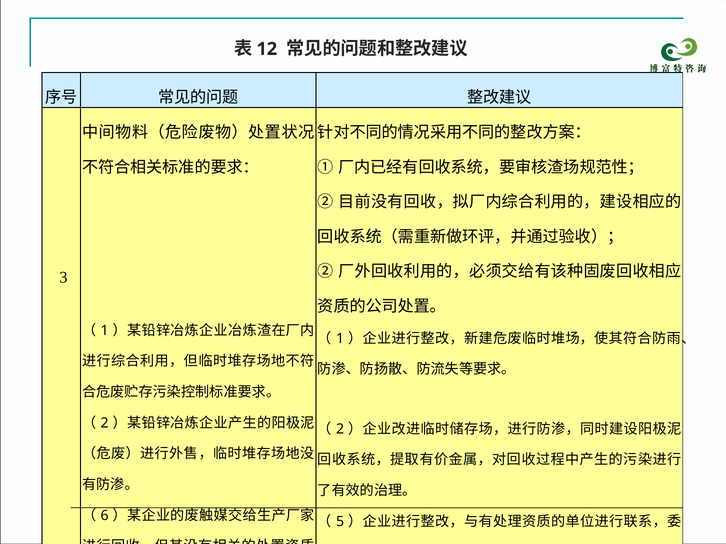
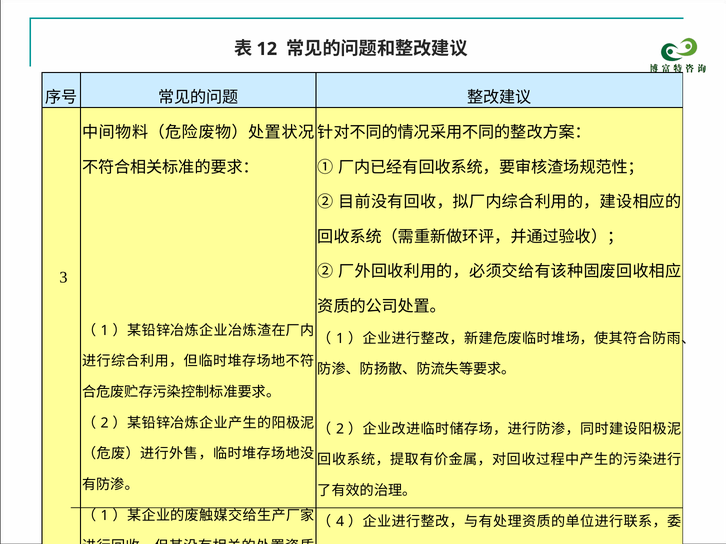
6: 6 -> 1 (105, 516)
5: 5 -> 4 (340, 522)
